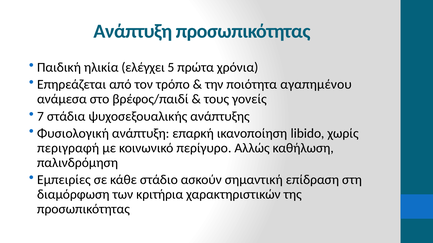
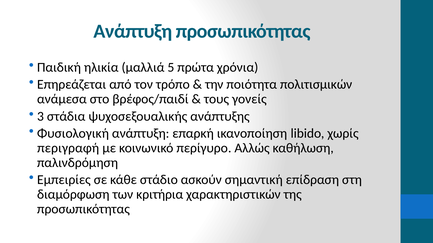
ελέγχει: ελέγχει -> μαλλιά (143, 68)
αγαπημένου: αγαπημένου -> πολιτισμικών (316, 85)
7: 7 -> 3 (40, 117)
